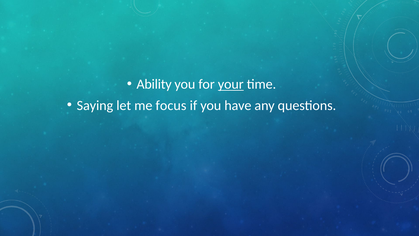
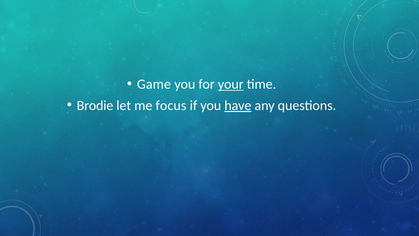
Ability: Ability -> Game (154, 84)
Saying: Saying -> Brodie (95, 105)
have underline: none -> present (238, 105)
